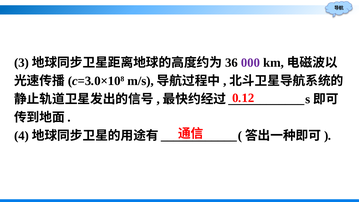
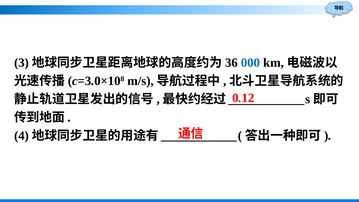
000 colour: purple -> blue (250, 63)
